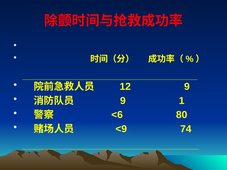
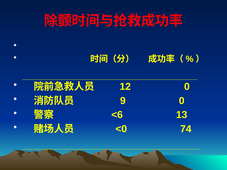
12 9: 9 -> 0 (187, 87)
9 1: 1 -> 0 (182, 101)
80: 80 -> 13 (182, 115)
<9: <9 -> <0 (121, 129)
